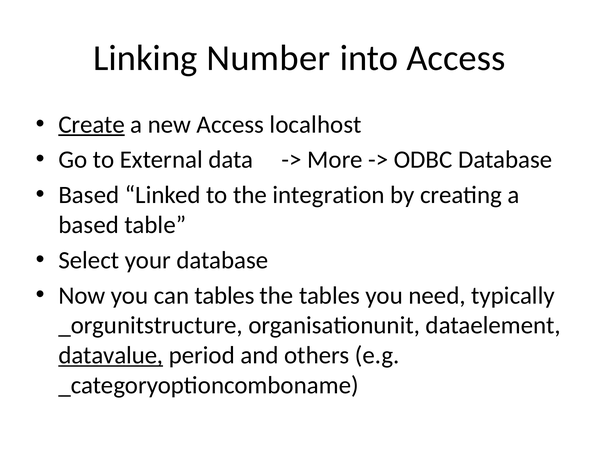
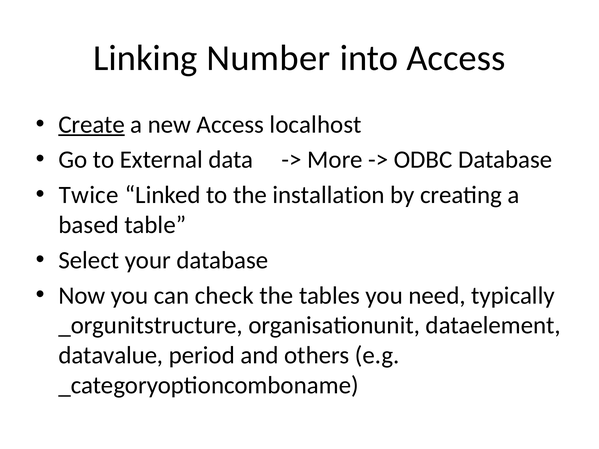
Based: Based -> Twice (89, 195)
integration: integration -> installation (329, 195)
can tables: tables -> check (224, 296)
datavalue underline: present -> none (111, 356)
